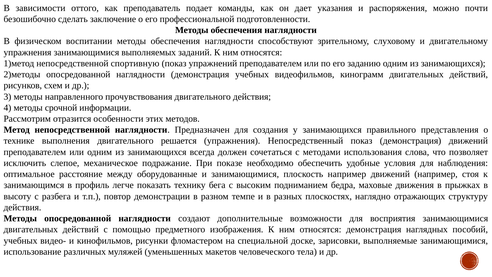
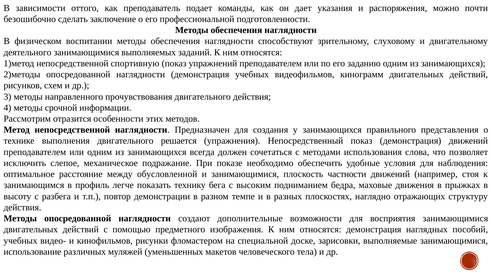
упражнения: упражнения -> деятельного (28, 52)
оборудованные: оборудованные -> обусловленной (167, 174)
плоскость например: например -> частности (347, 174)
